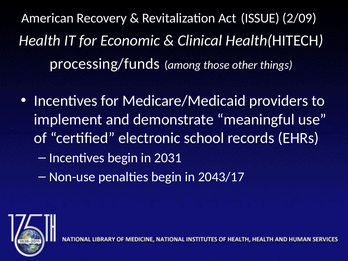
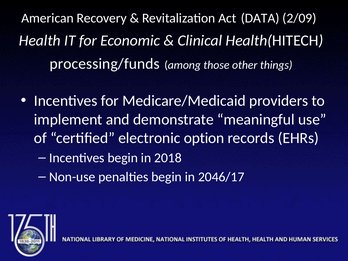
ISSUE: ISSUE -> DATA (260, 18)
school: school -> option (204, 138)
2031: 2031 -> 2018 (168, 158)
2043/17: 2043/17 -> 2046/17 (221, 177)
